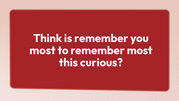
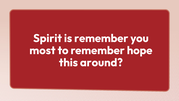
Think: Think -> Spirit (48, 38)
remember most: most -> hope (140, 50)
curious: curious -> around (101, 62)
